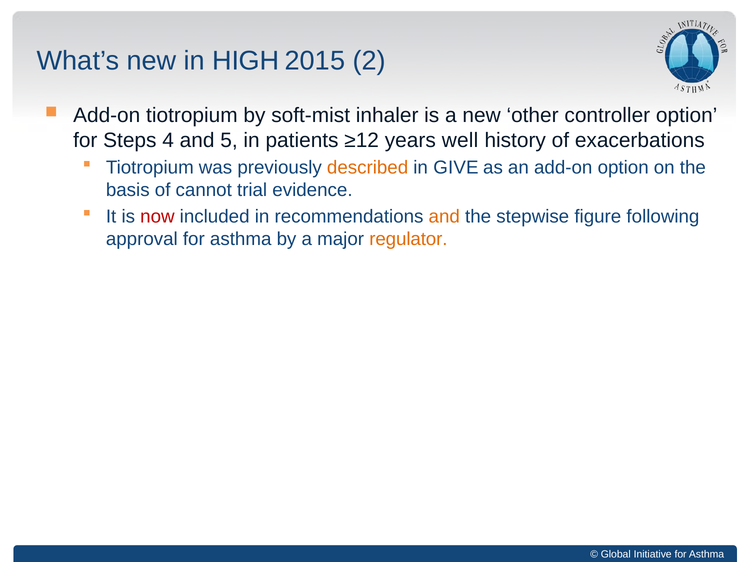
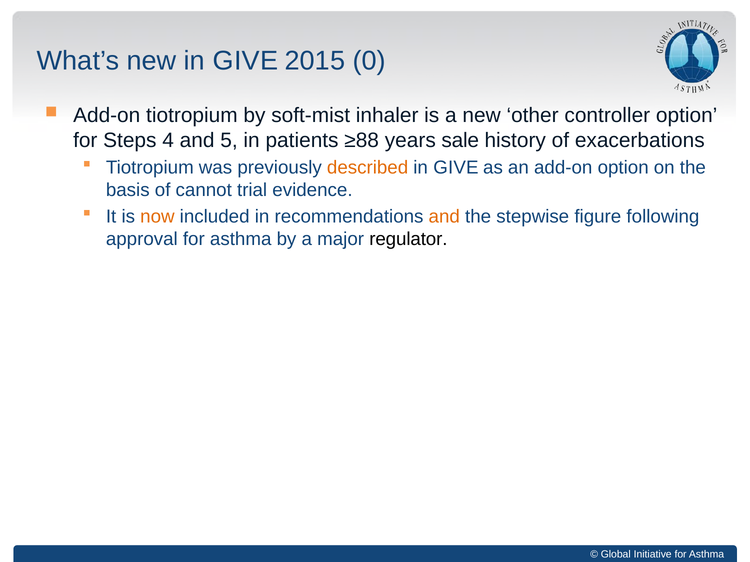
new in HIGH: HIGH -> GIVE (245, 61)
2: 2 -> 0 (369, 61)
≥12: ≥12 -> ≥88 (362, 141)
well: well -> sale (460, 141)
now colour: red -> orange (157, 217)
regulator colour: orange -> black (408, 239)
